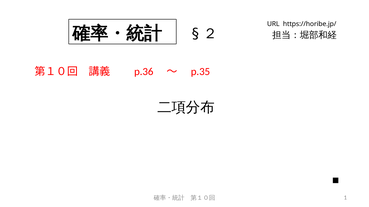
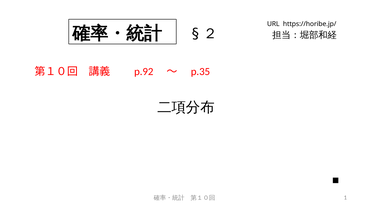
p.36: p.36 -> p.92 (144, 72)
